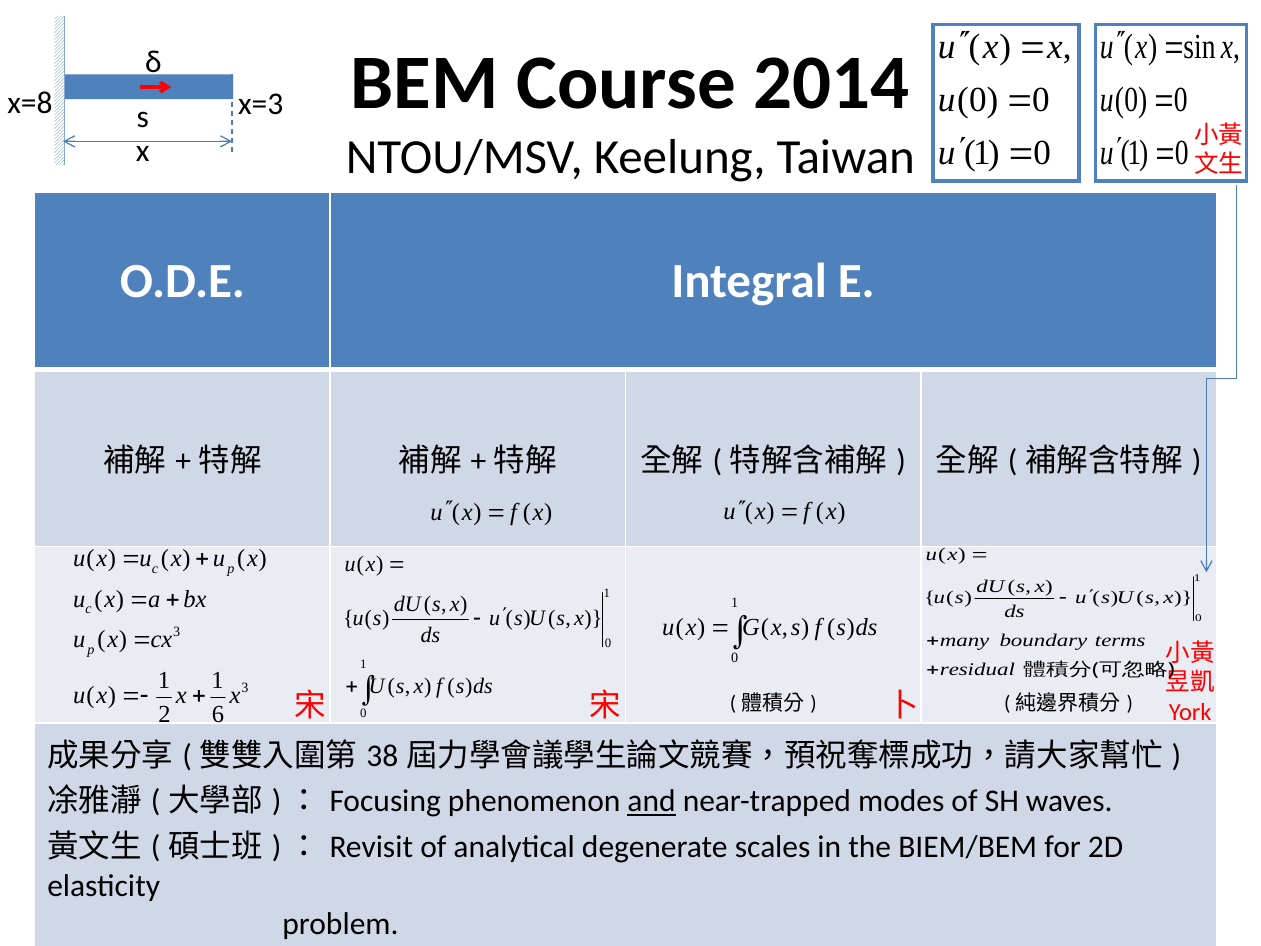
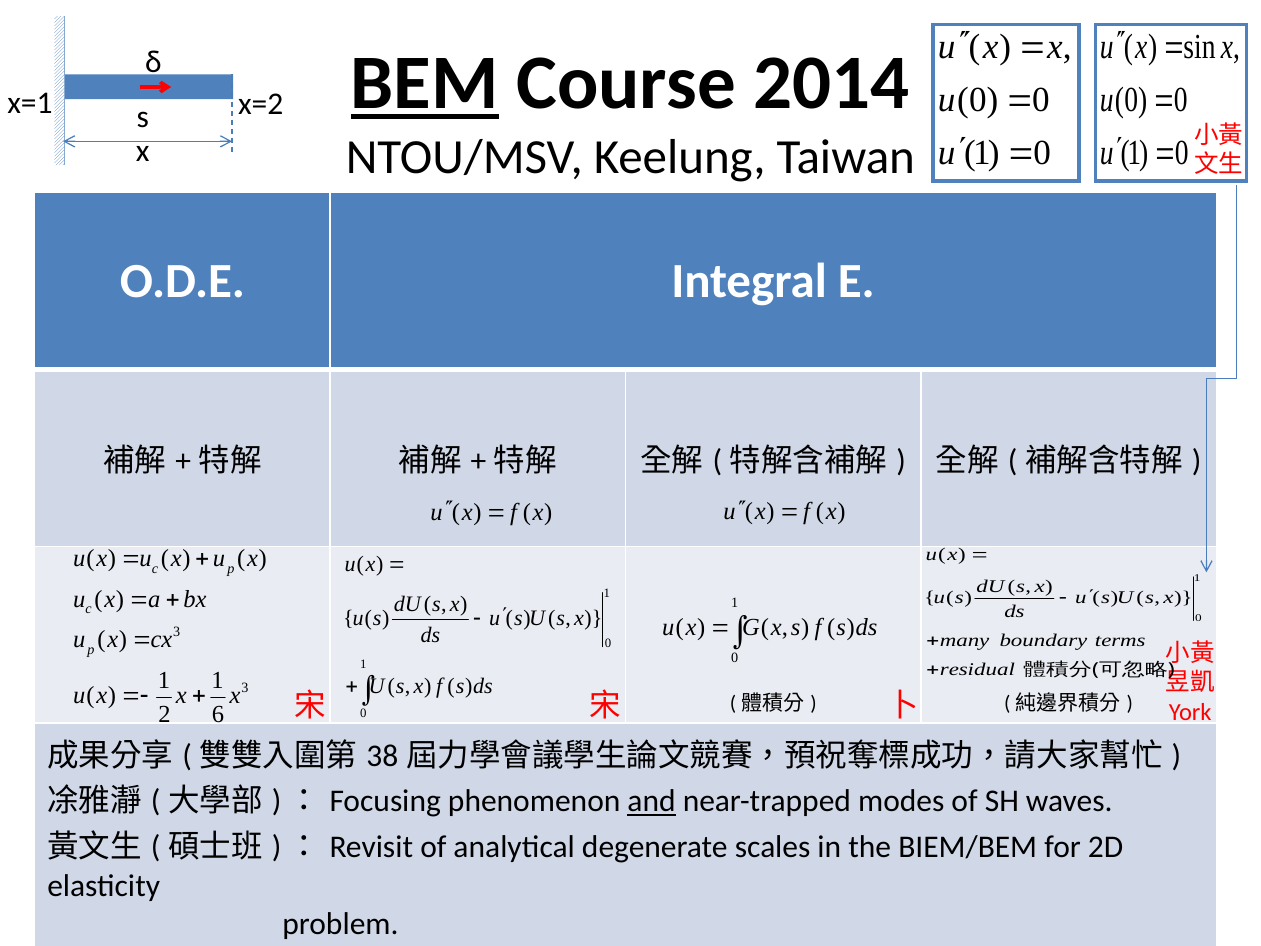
BEM underline: none -> present (425, 83)
x=8: x=8 -> x=1 (30, 103)
x=3: x=3 -> x=2 (261, 104)
